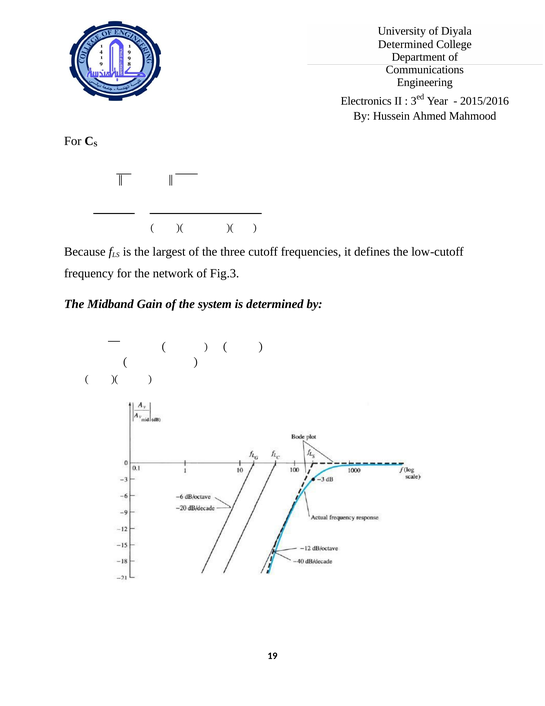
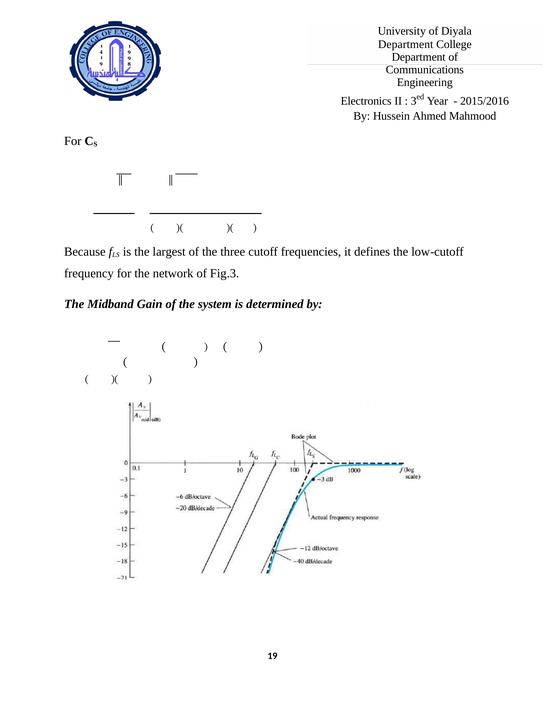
Determined: Determined -> Department (406, 44)
